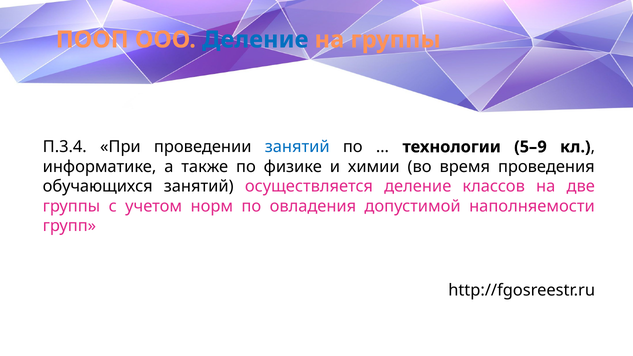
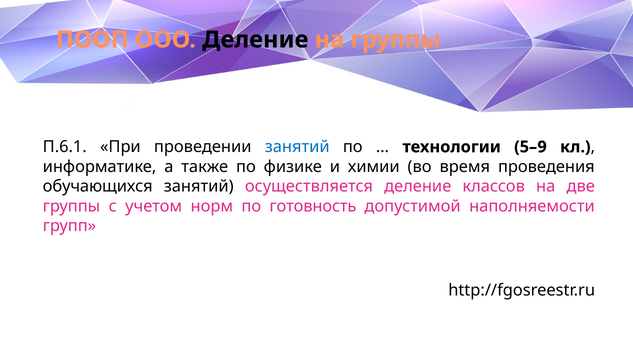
Деление colour: blue -> black (255, 40)
П.3.4: П.3.4 -> П.6.1 (65, 147)
овладения: овладения -> готовность (313, 206)
